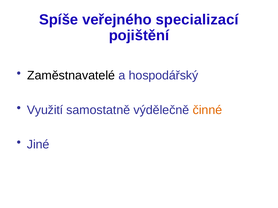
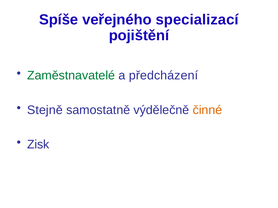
Zaměstnavatelé colour: black -> green (71, 76)
hospodářský: hospodářský -> předcházení (163, 76)
Využití: Využití -> Stejně (45, 110)
Jiné: Jiné -> Zisk (38, 145)
